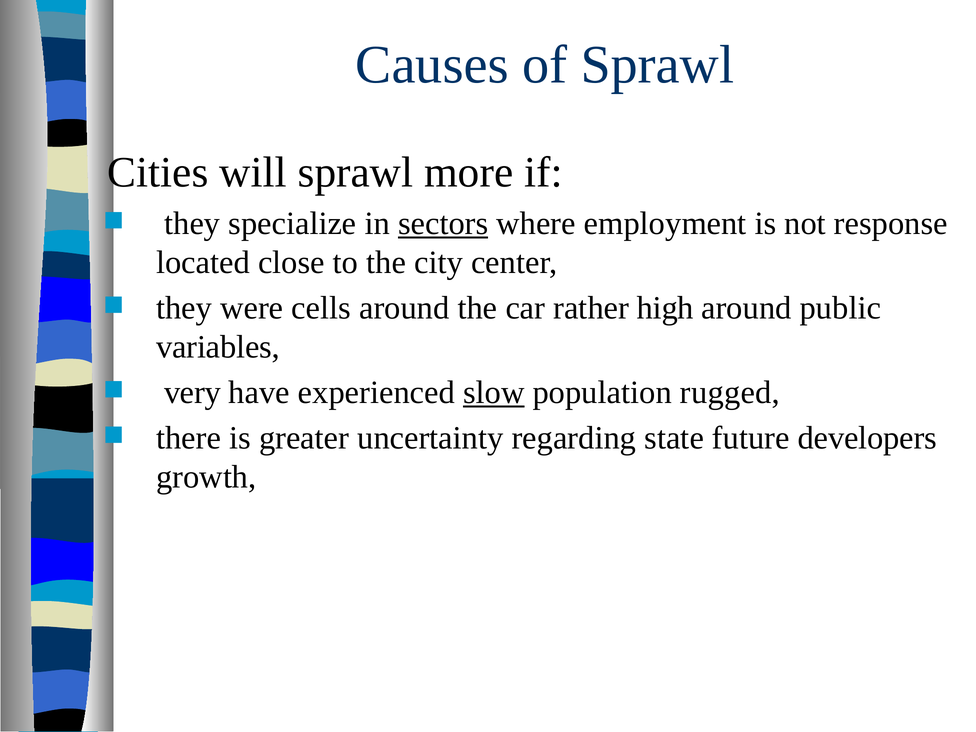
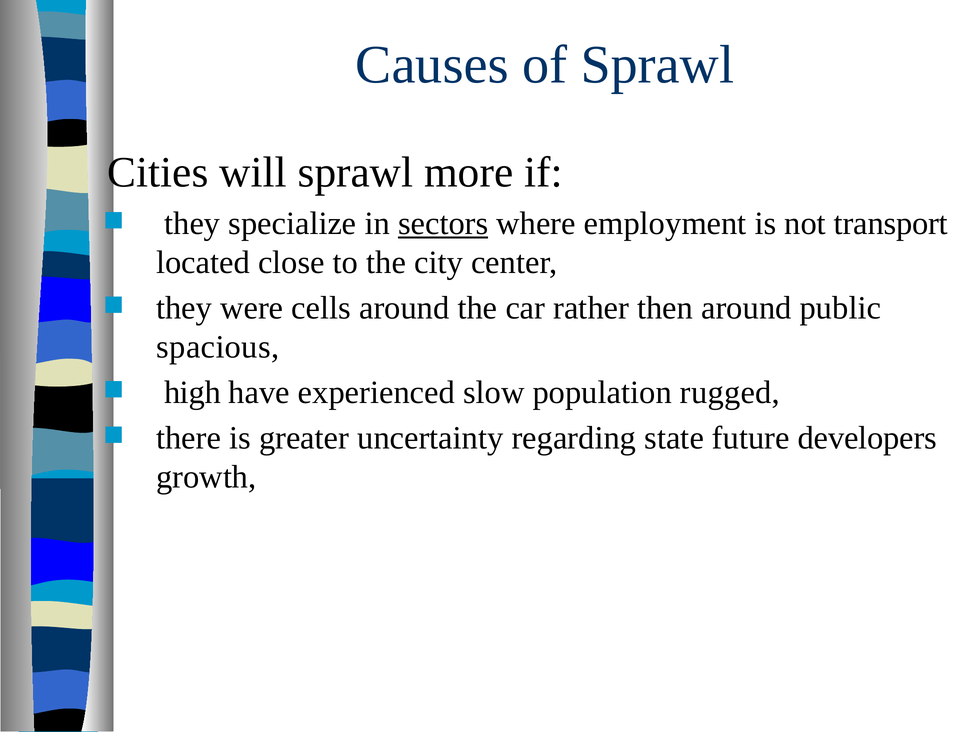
response: response -> transport (891, 223)
high: high -> then (665, 308)
variables: variables -> spacious (218, 347)
very: very -> high (192, 393)
slow underline: present -> none (494, 393)
